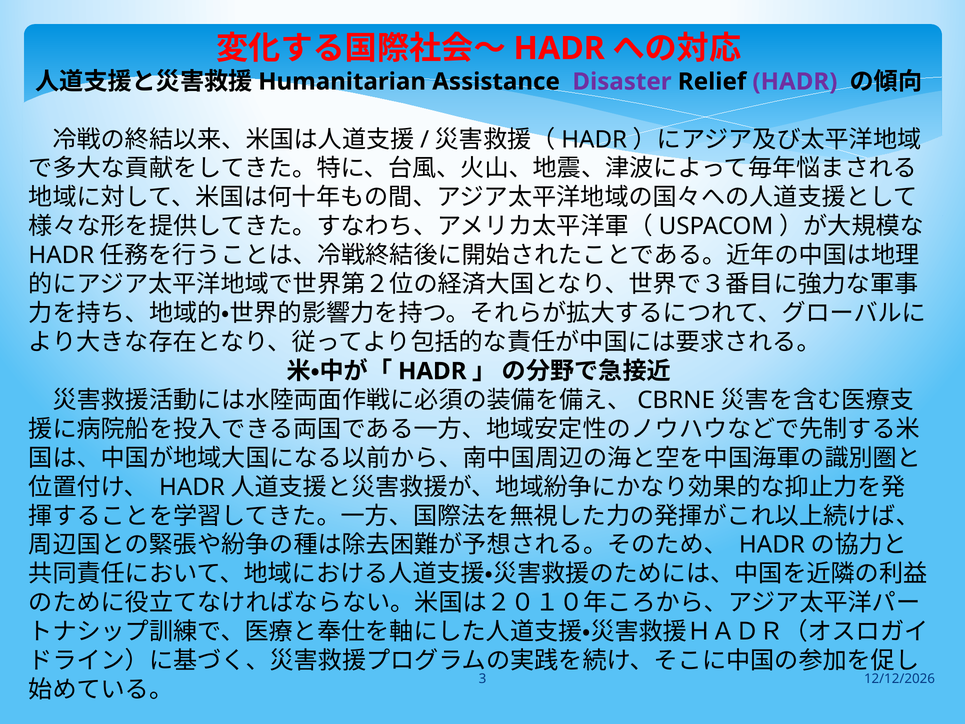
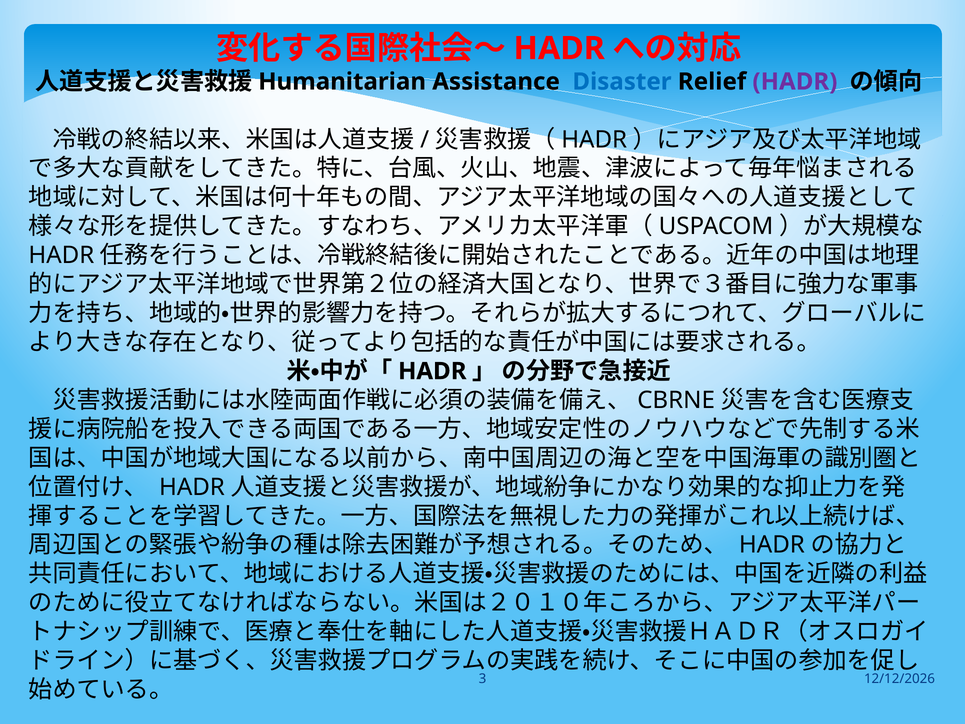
Disaster colour: purple -> blue (622, 82)
